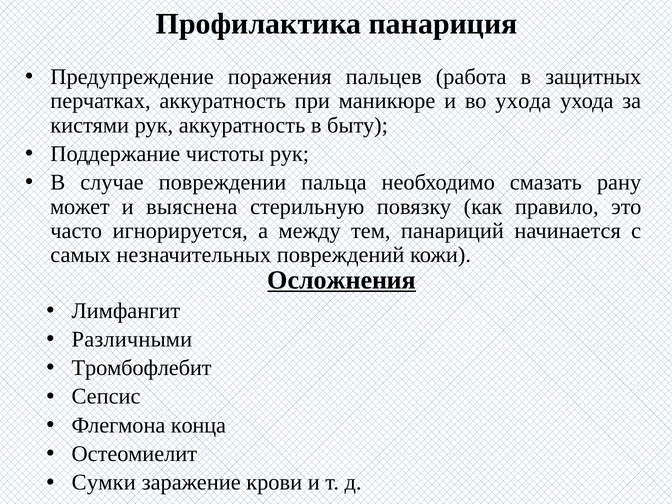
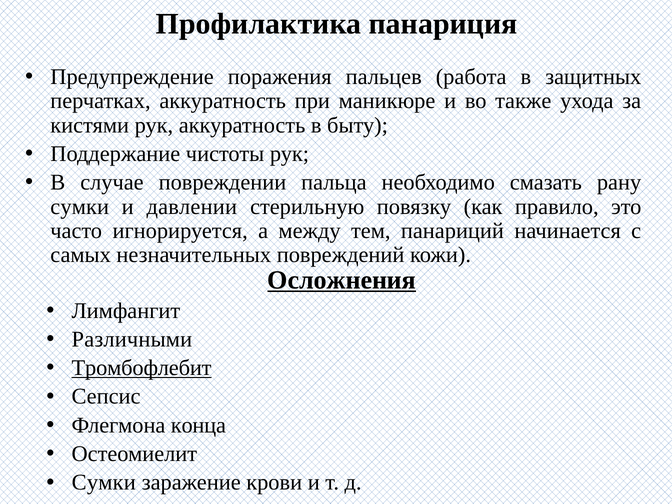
во ухода: ухода -> также (523, 101)
может: может -> сумки (80, 207)
выяснена: выяснена -> давлении (192, 207)
Тромбофлебит underline: none -> present (142, 368)
